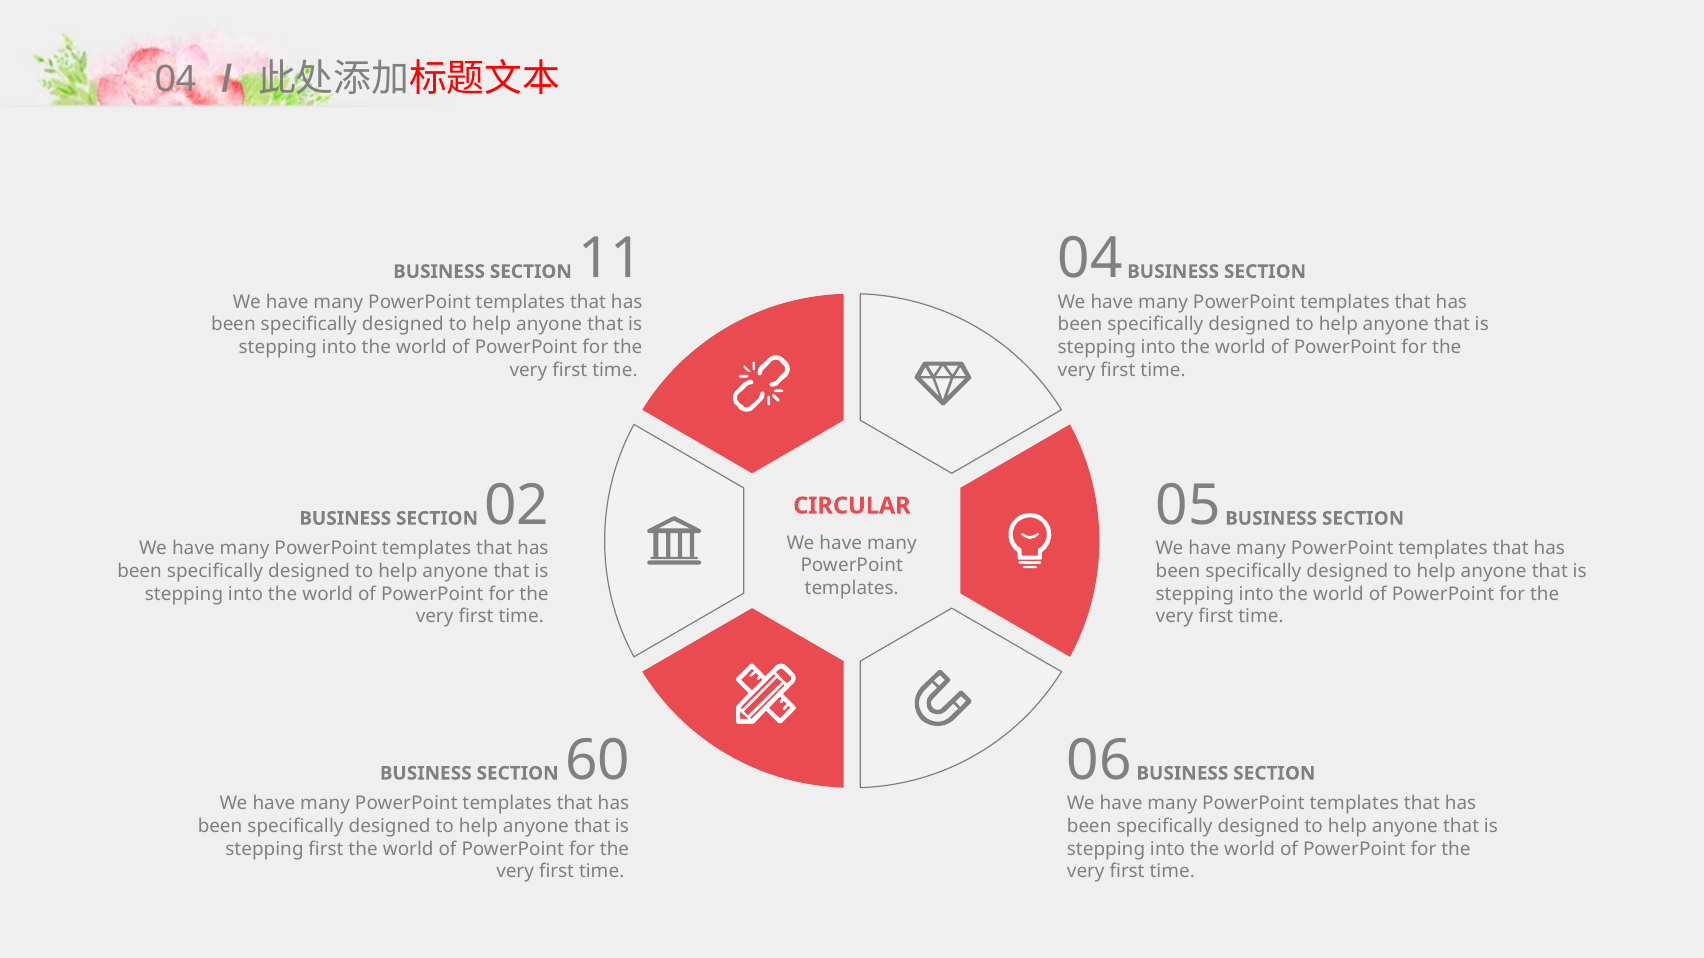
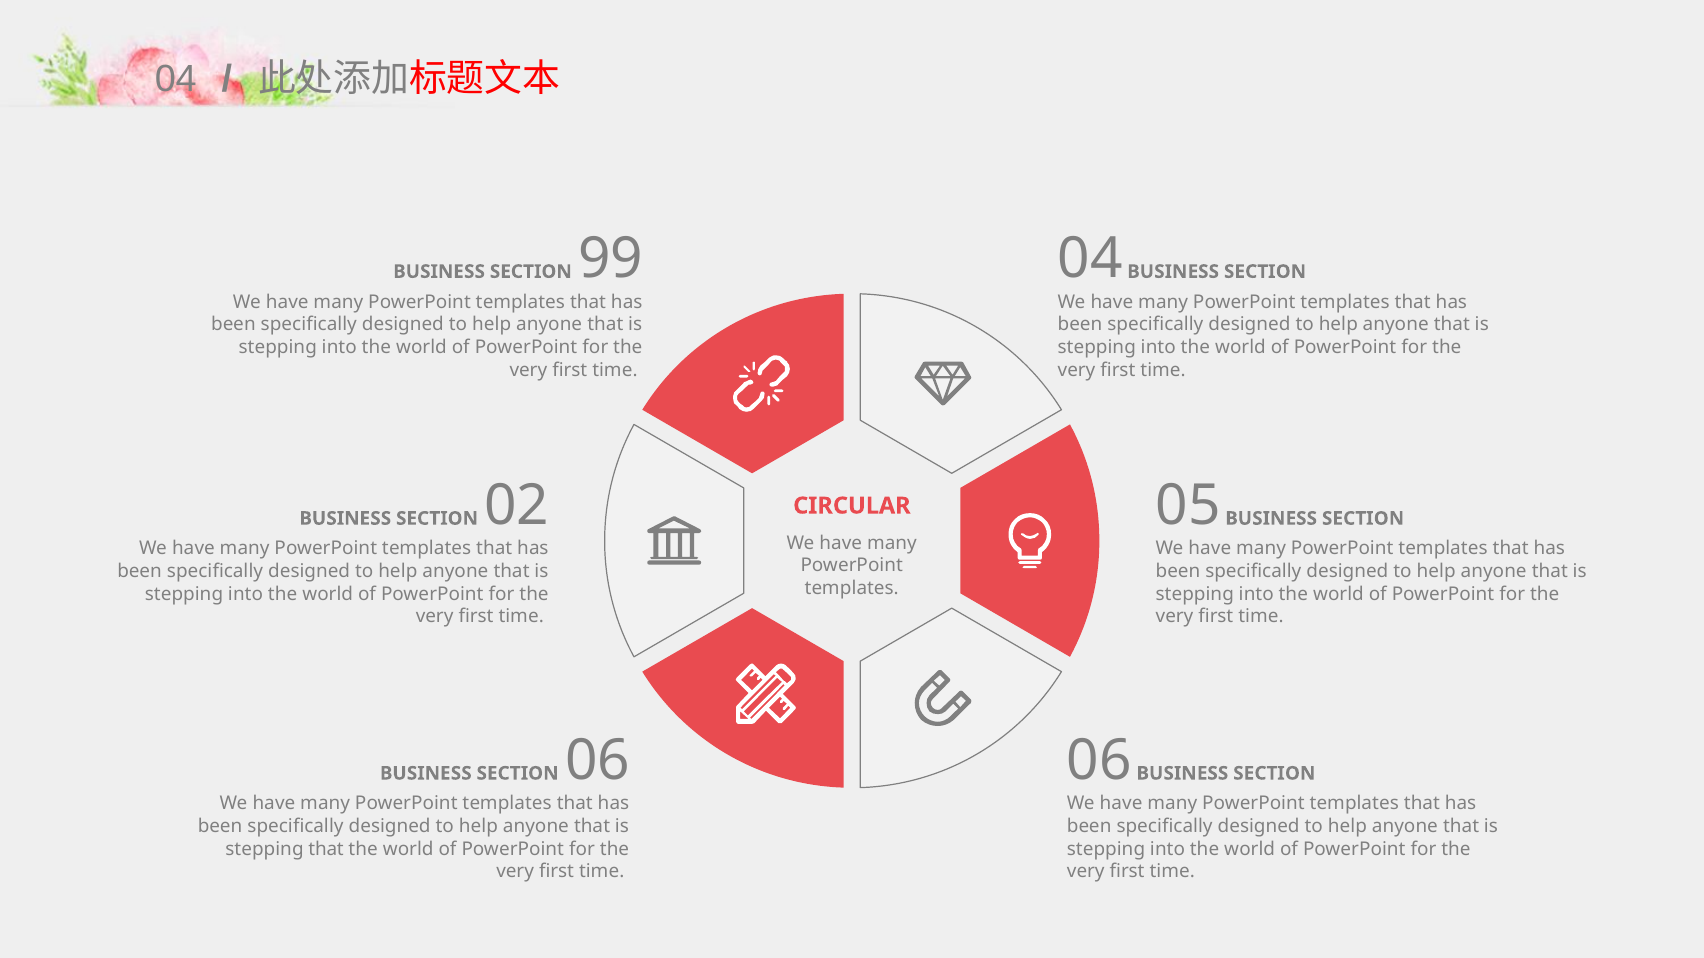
11: 11 -> 99 (611, 259)
SECTION 60: 60 -> 06 (598, 761)
stepping first: first -> that (326, 849)
